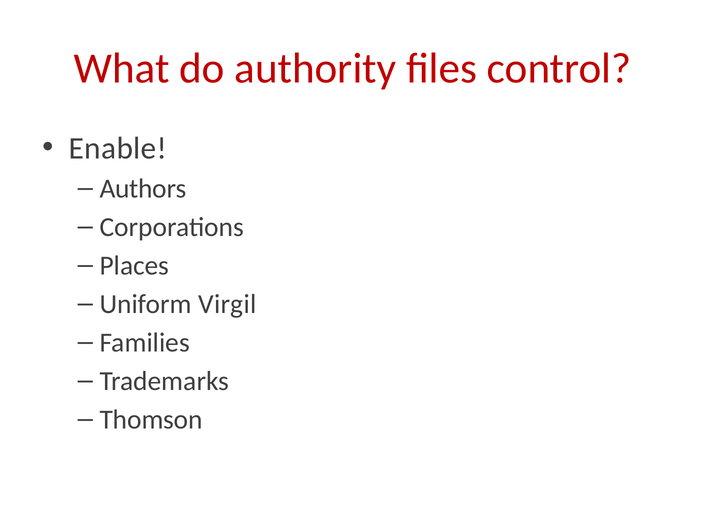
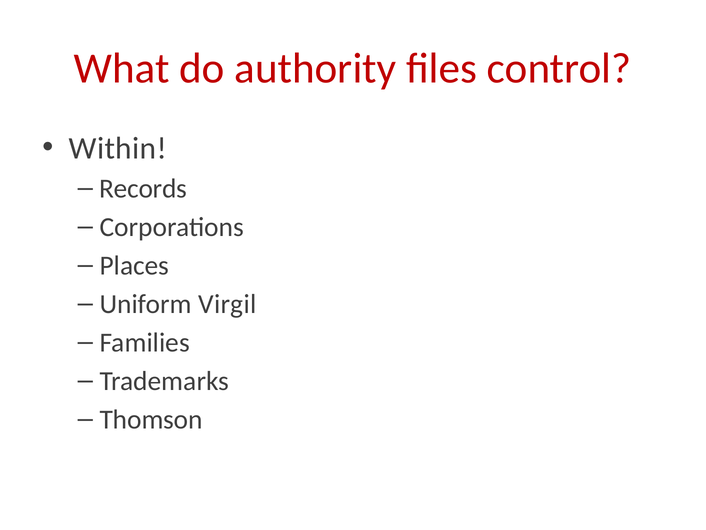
Enable: Enable -> Within (118, 148)
Authors: Authors -> Records (143, 189)
